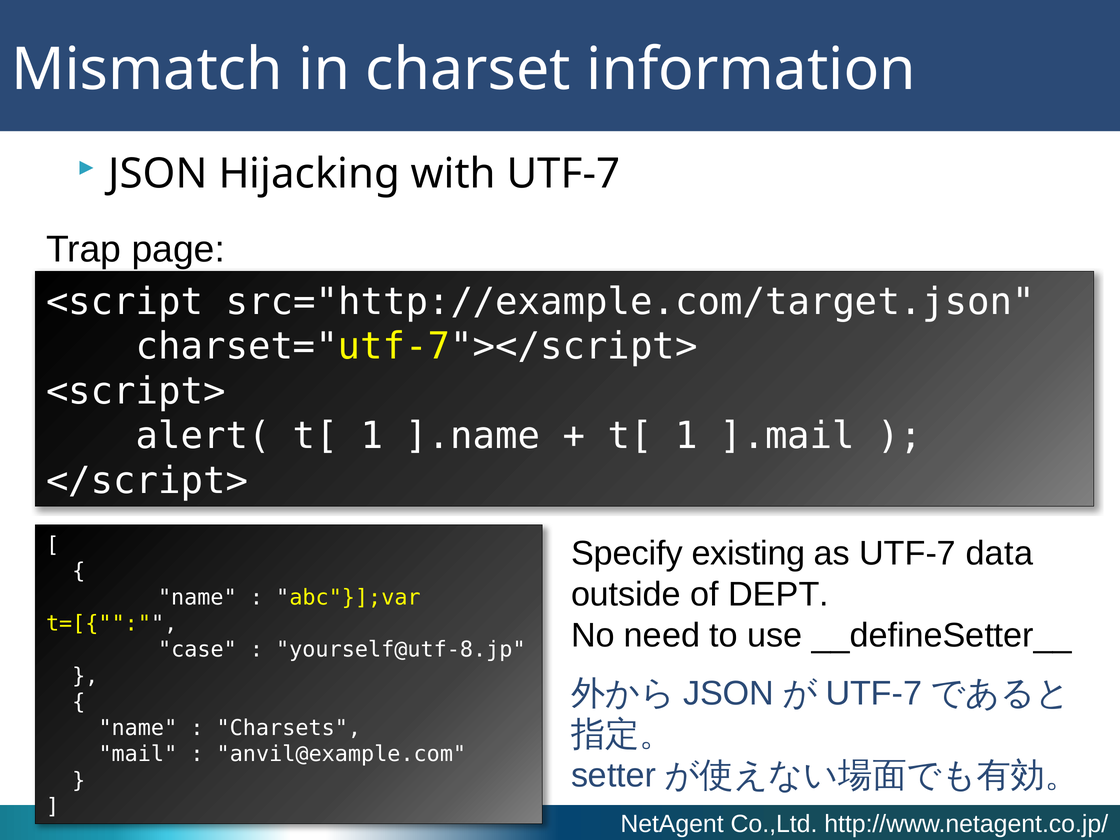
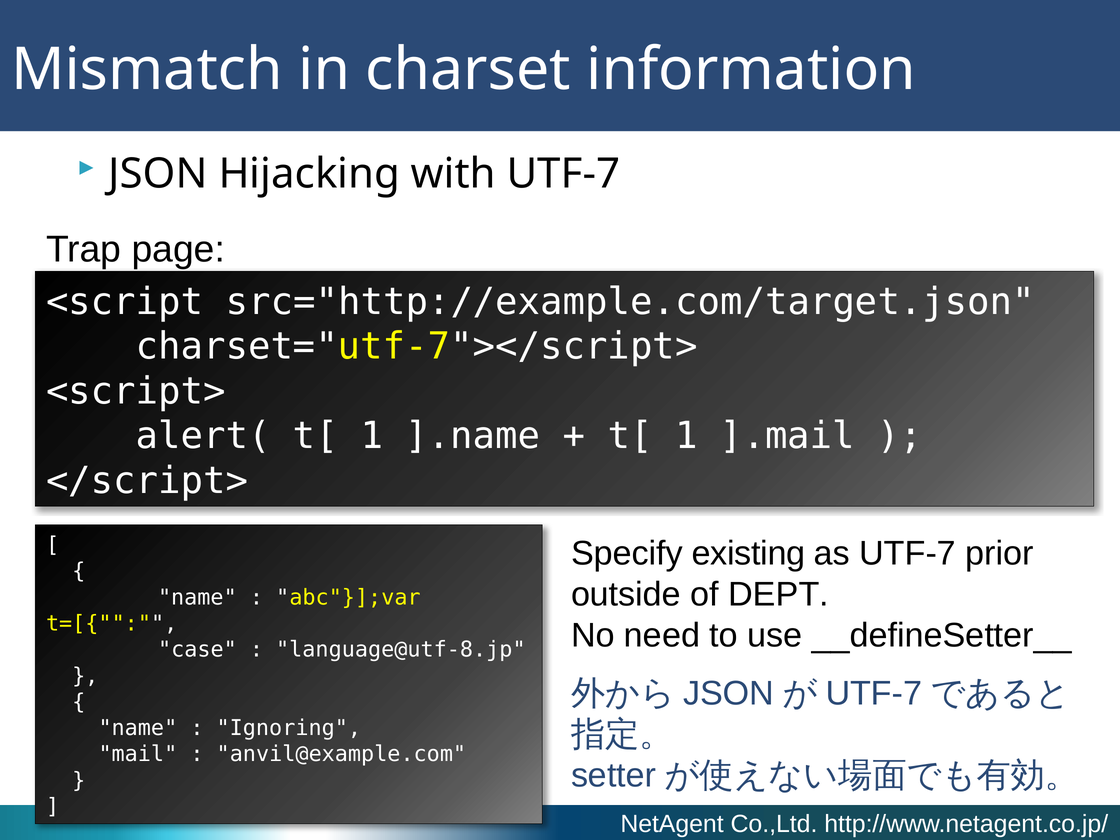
data: data -> prior (1000, 553)
yourself@utf-8.jp: yourself@utf-8.jp -> language@utf-8.jp (401, 650)
Charsets: Charsets -> Ignoring (289, 728)
